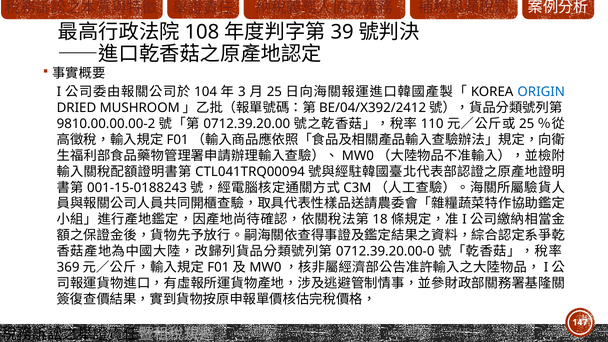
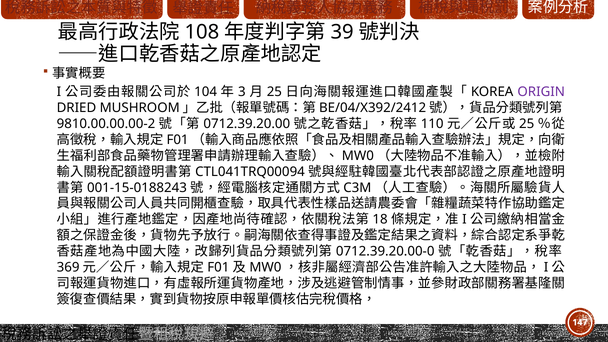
ORIGIN colour: blue -> purple (541, 92)
